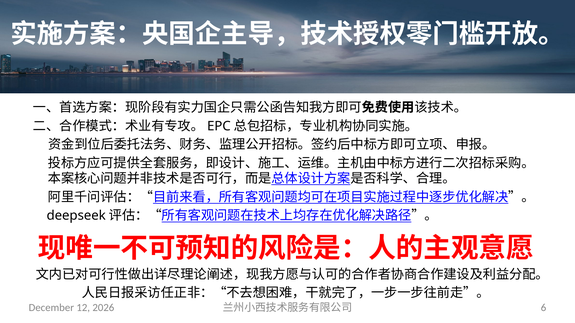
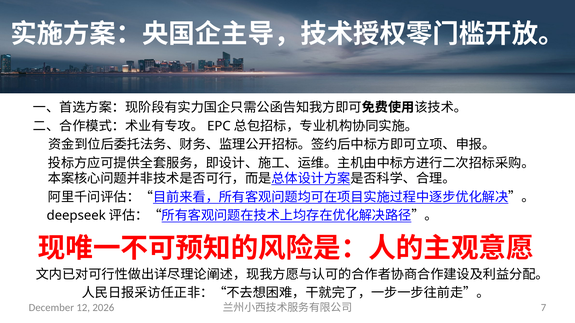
6: 6 -> 7 (543, 308)
